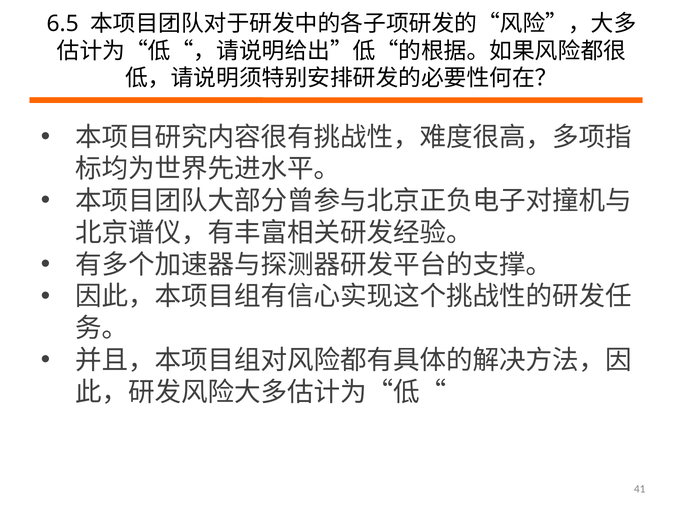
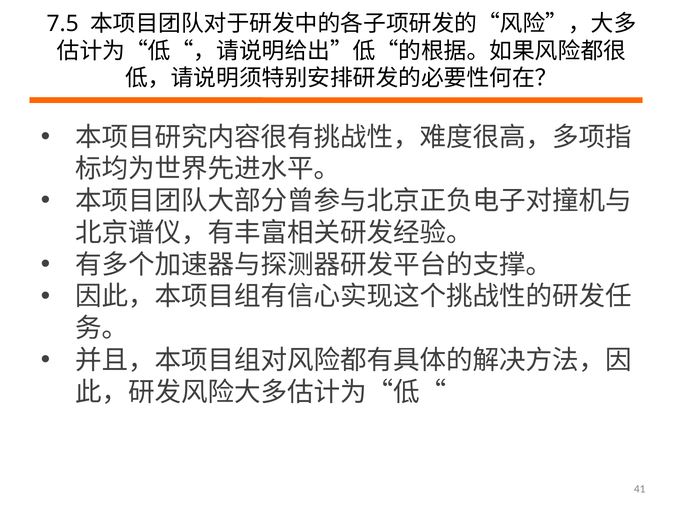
6.5: 6.5 -> 7.5 (63, 24)
